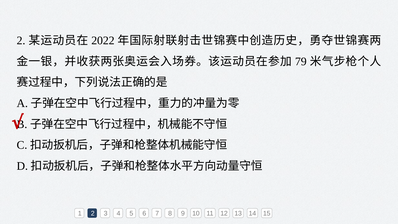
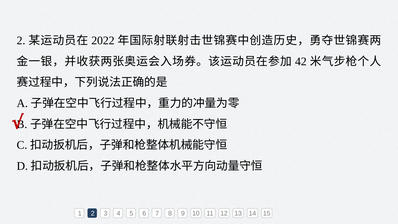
79: 79 -> 42 (301, 61)
